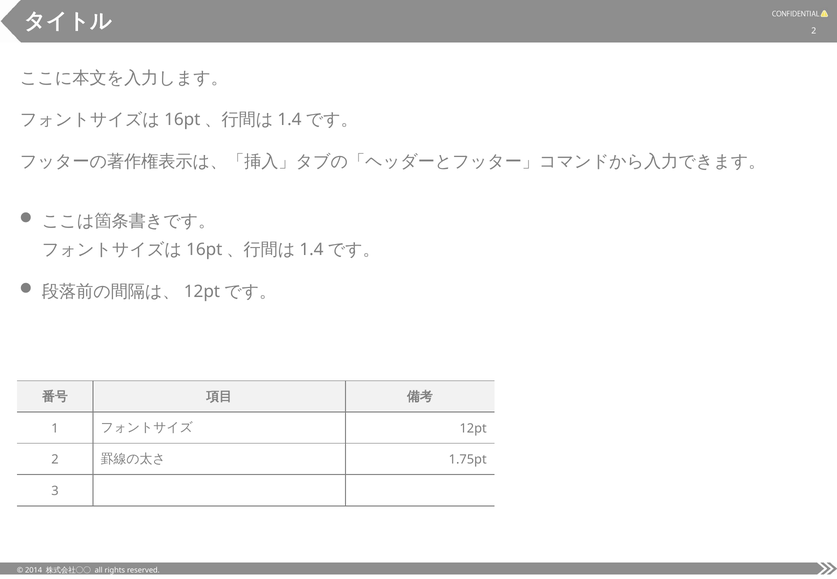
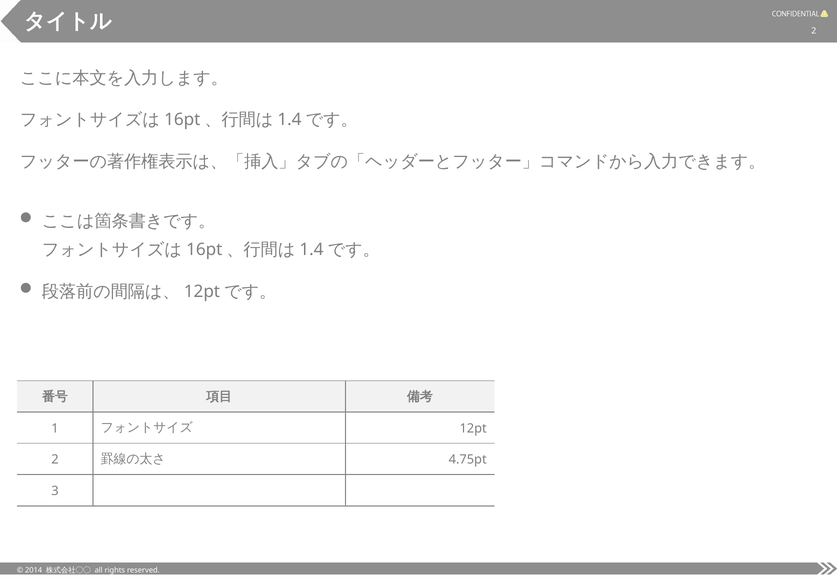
1.75pt: 1.75pt -> 4.75pt (468, 460)
